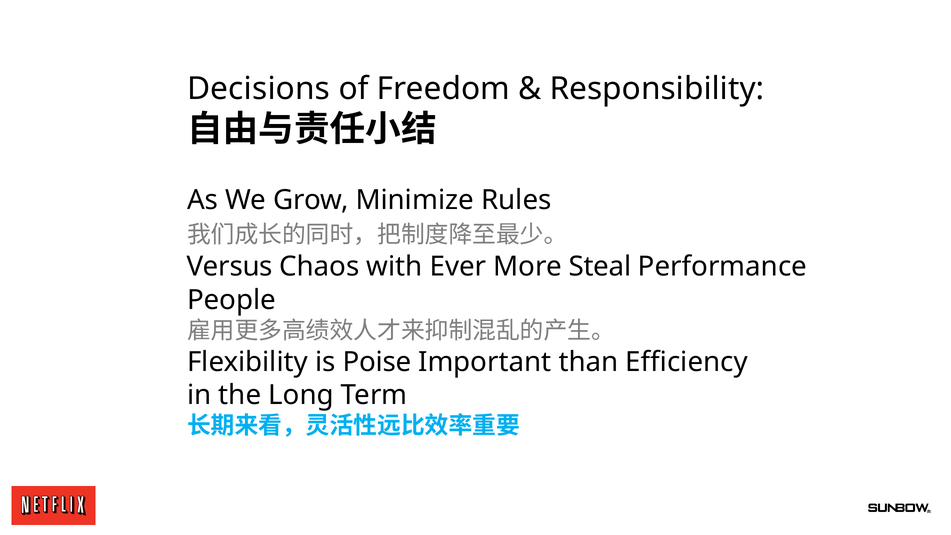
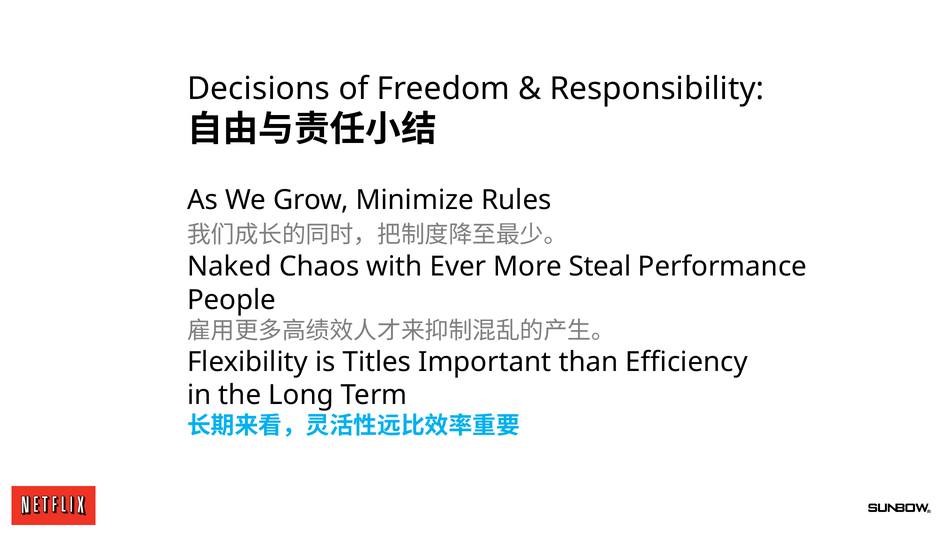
Versus: Versus -> Naked (229, 267)
Poise: Poise -> Titles (377, 362)
